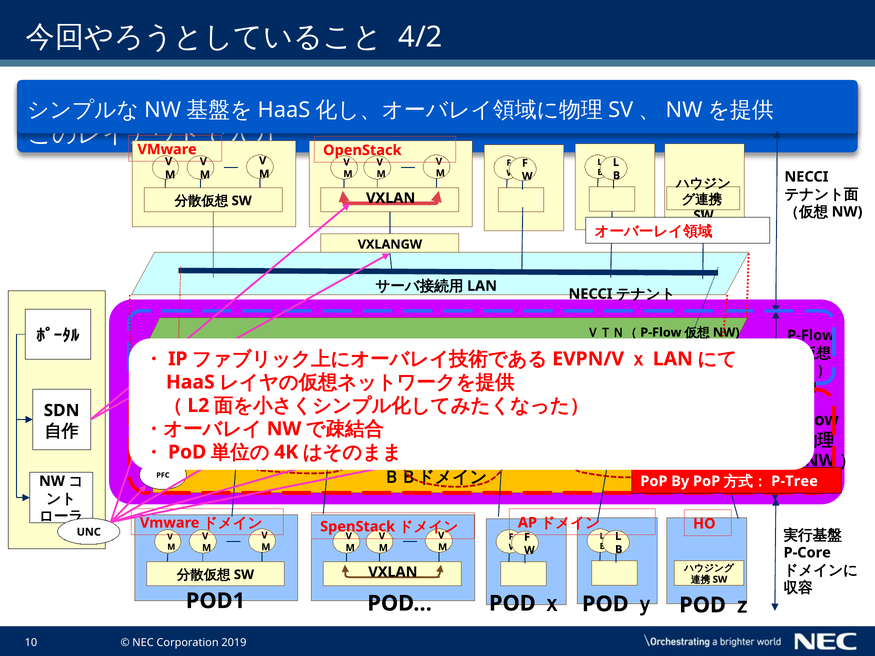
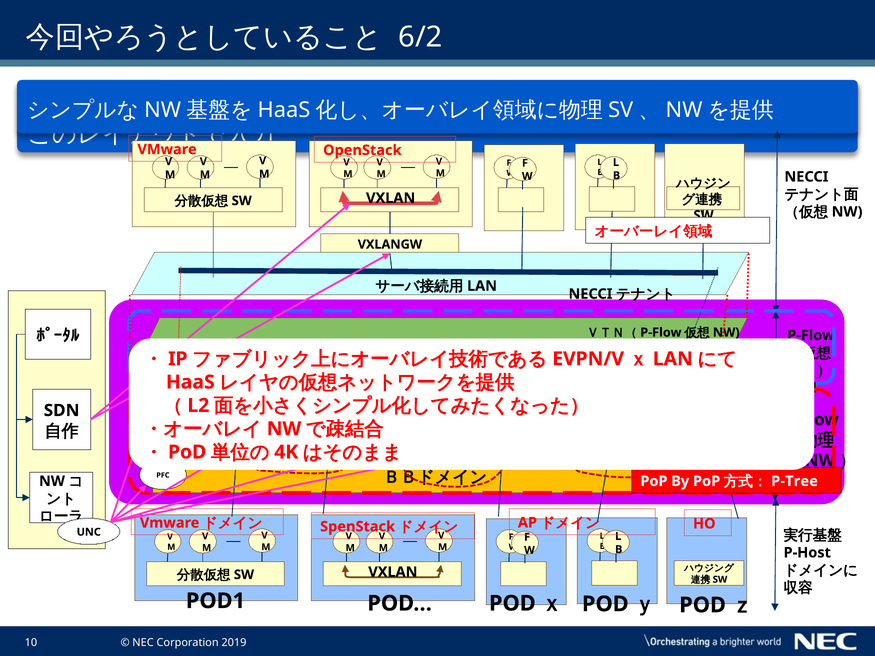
4/2: 4/2 -> 6/2 (420, 37)
P-Core: P-Core -> P-Host (807, 553)
